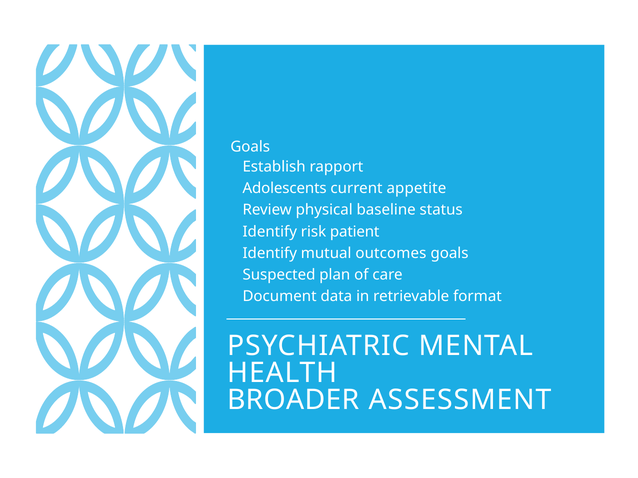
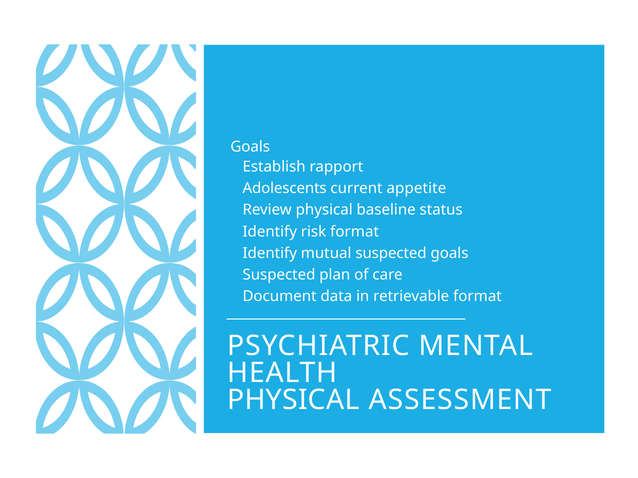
risk patient: patient -> format (355, 232)
mutual outcomes: outcomes -> suspected (391, 253)
BROADER: BROADER -> PHYSICAL (293, 400)
